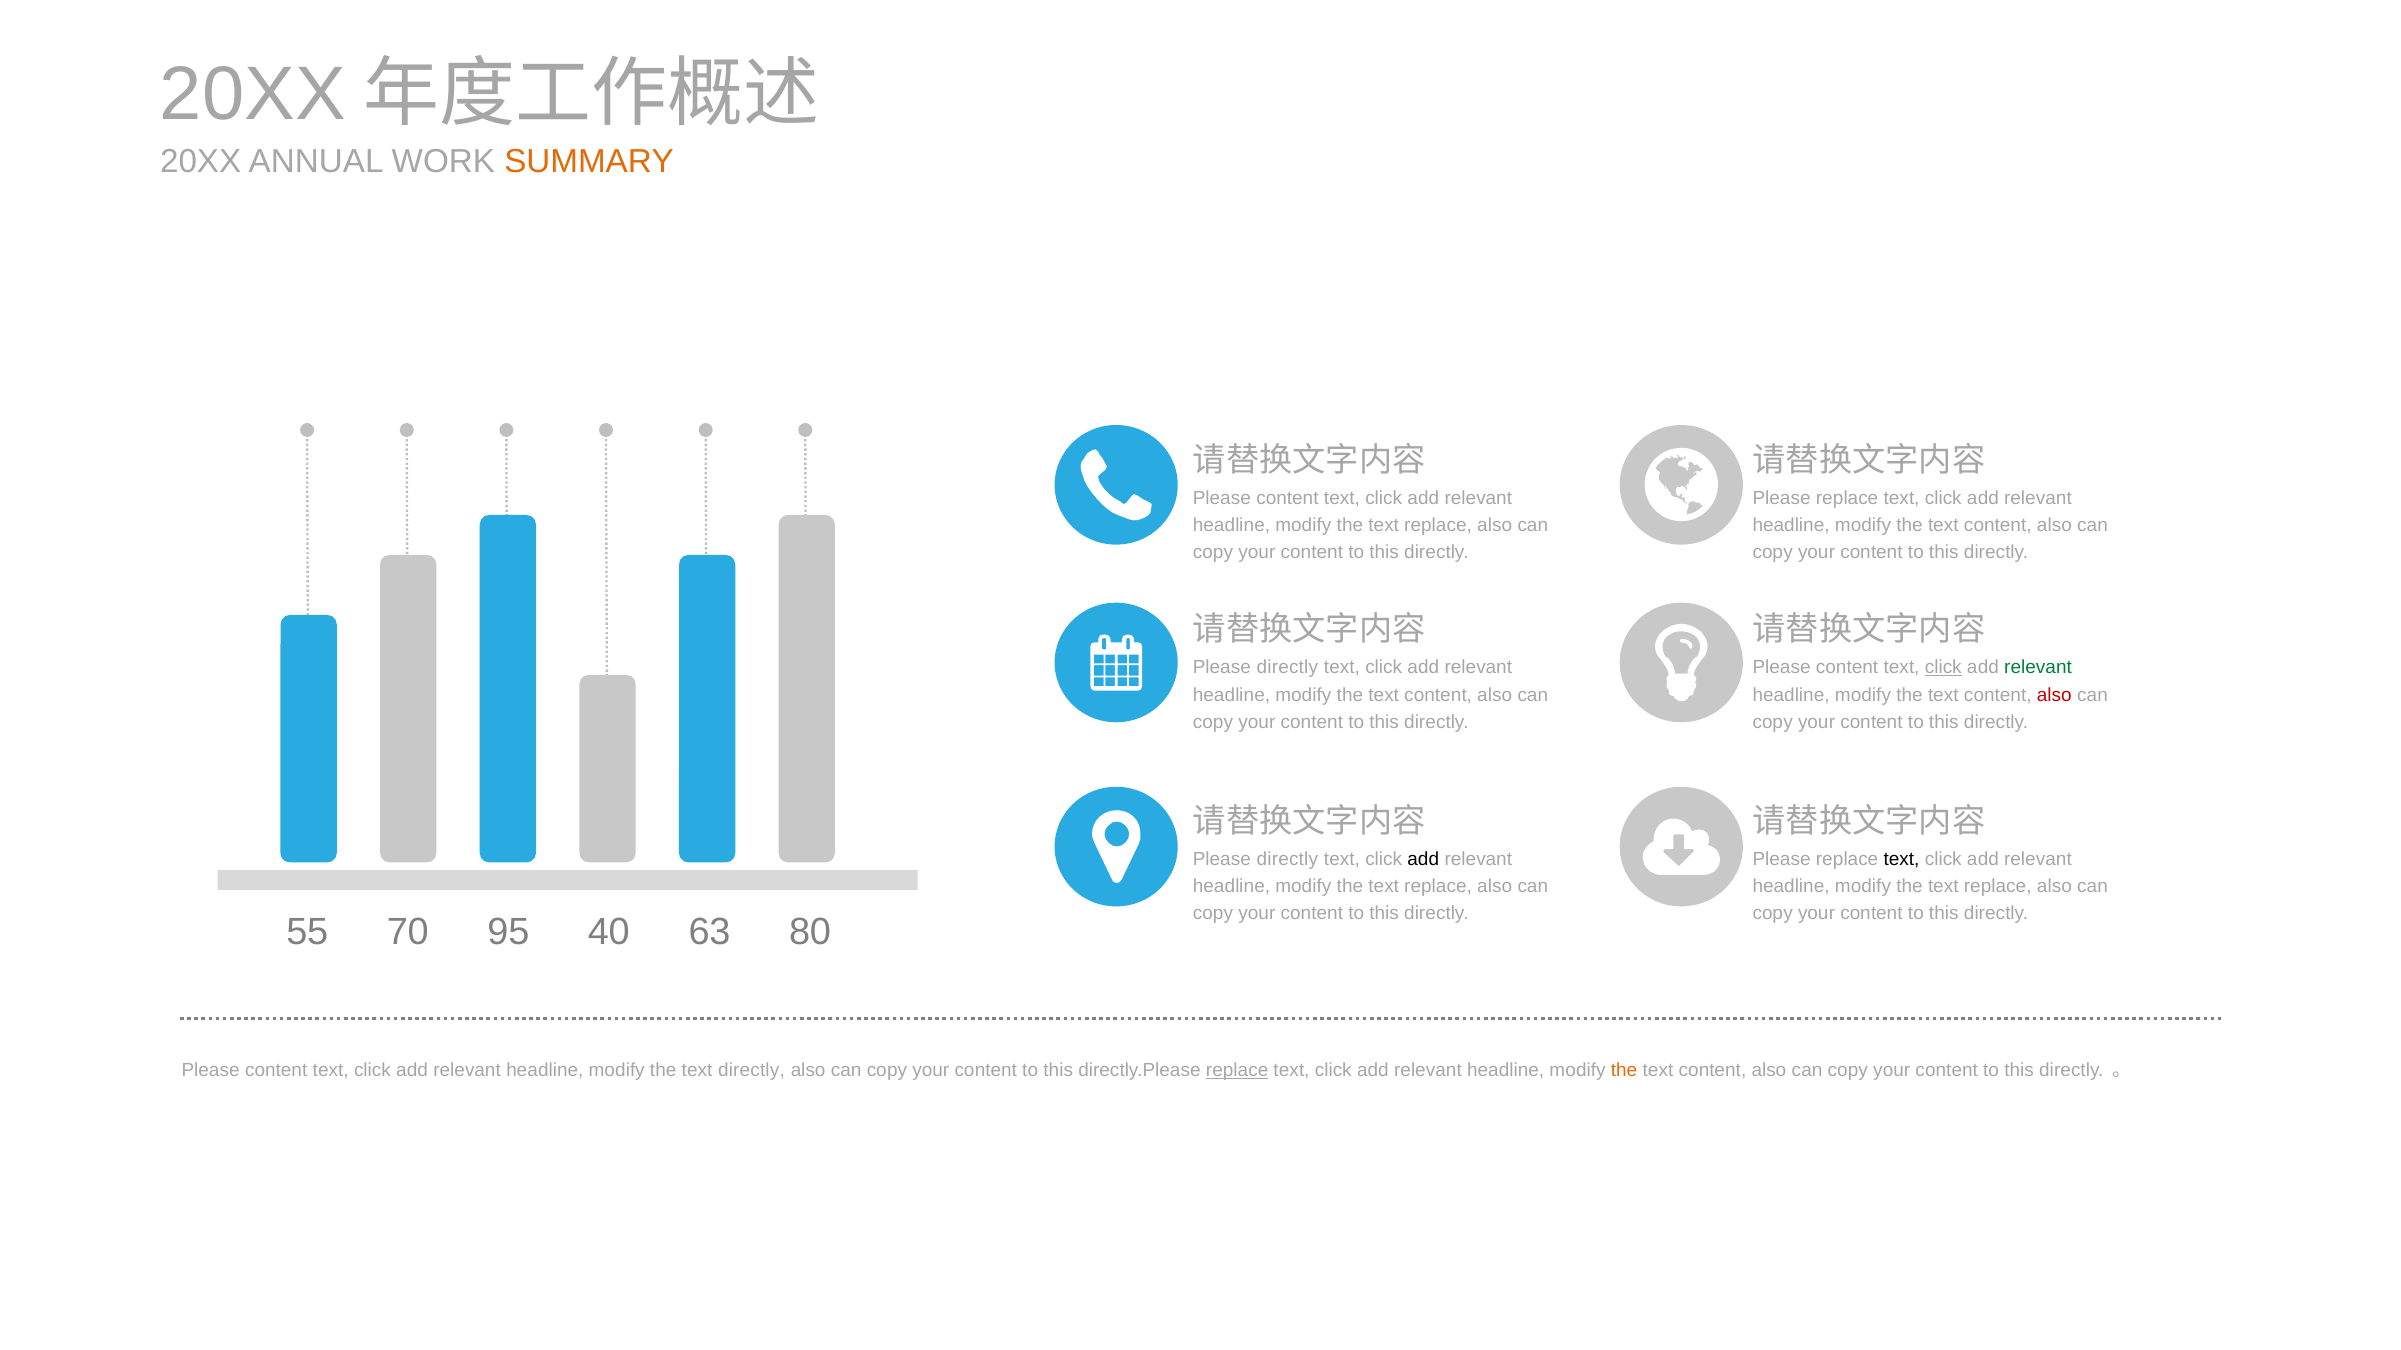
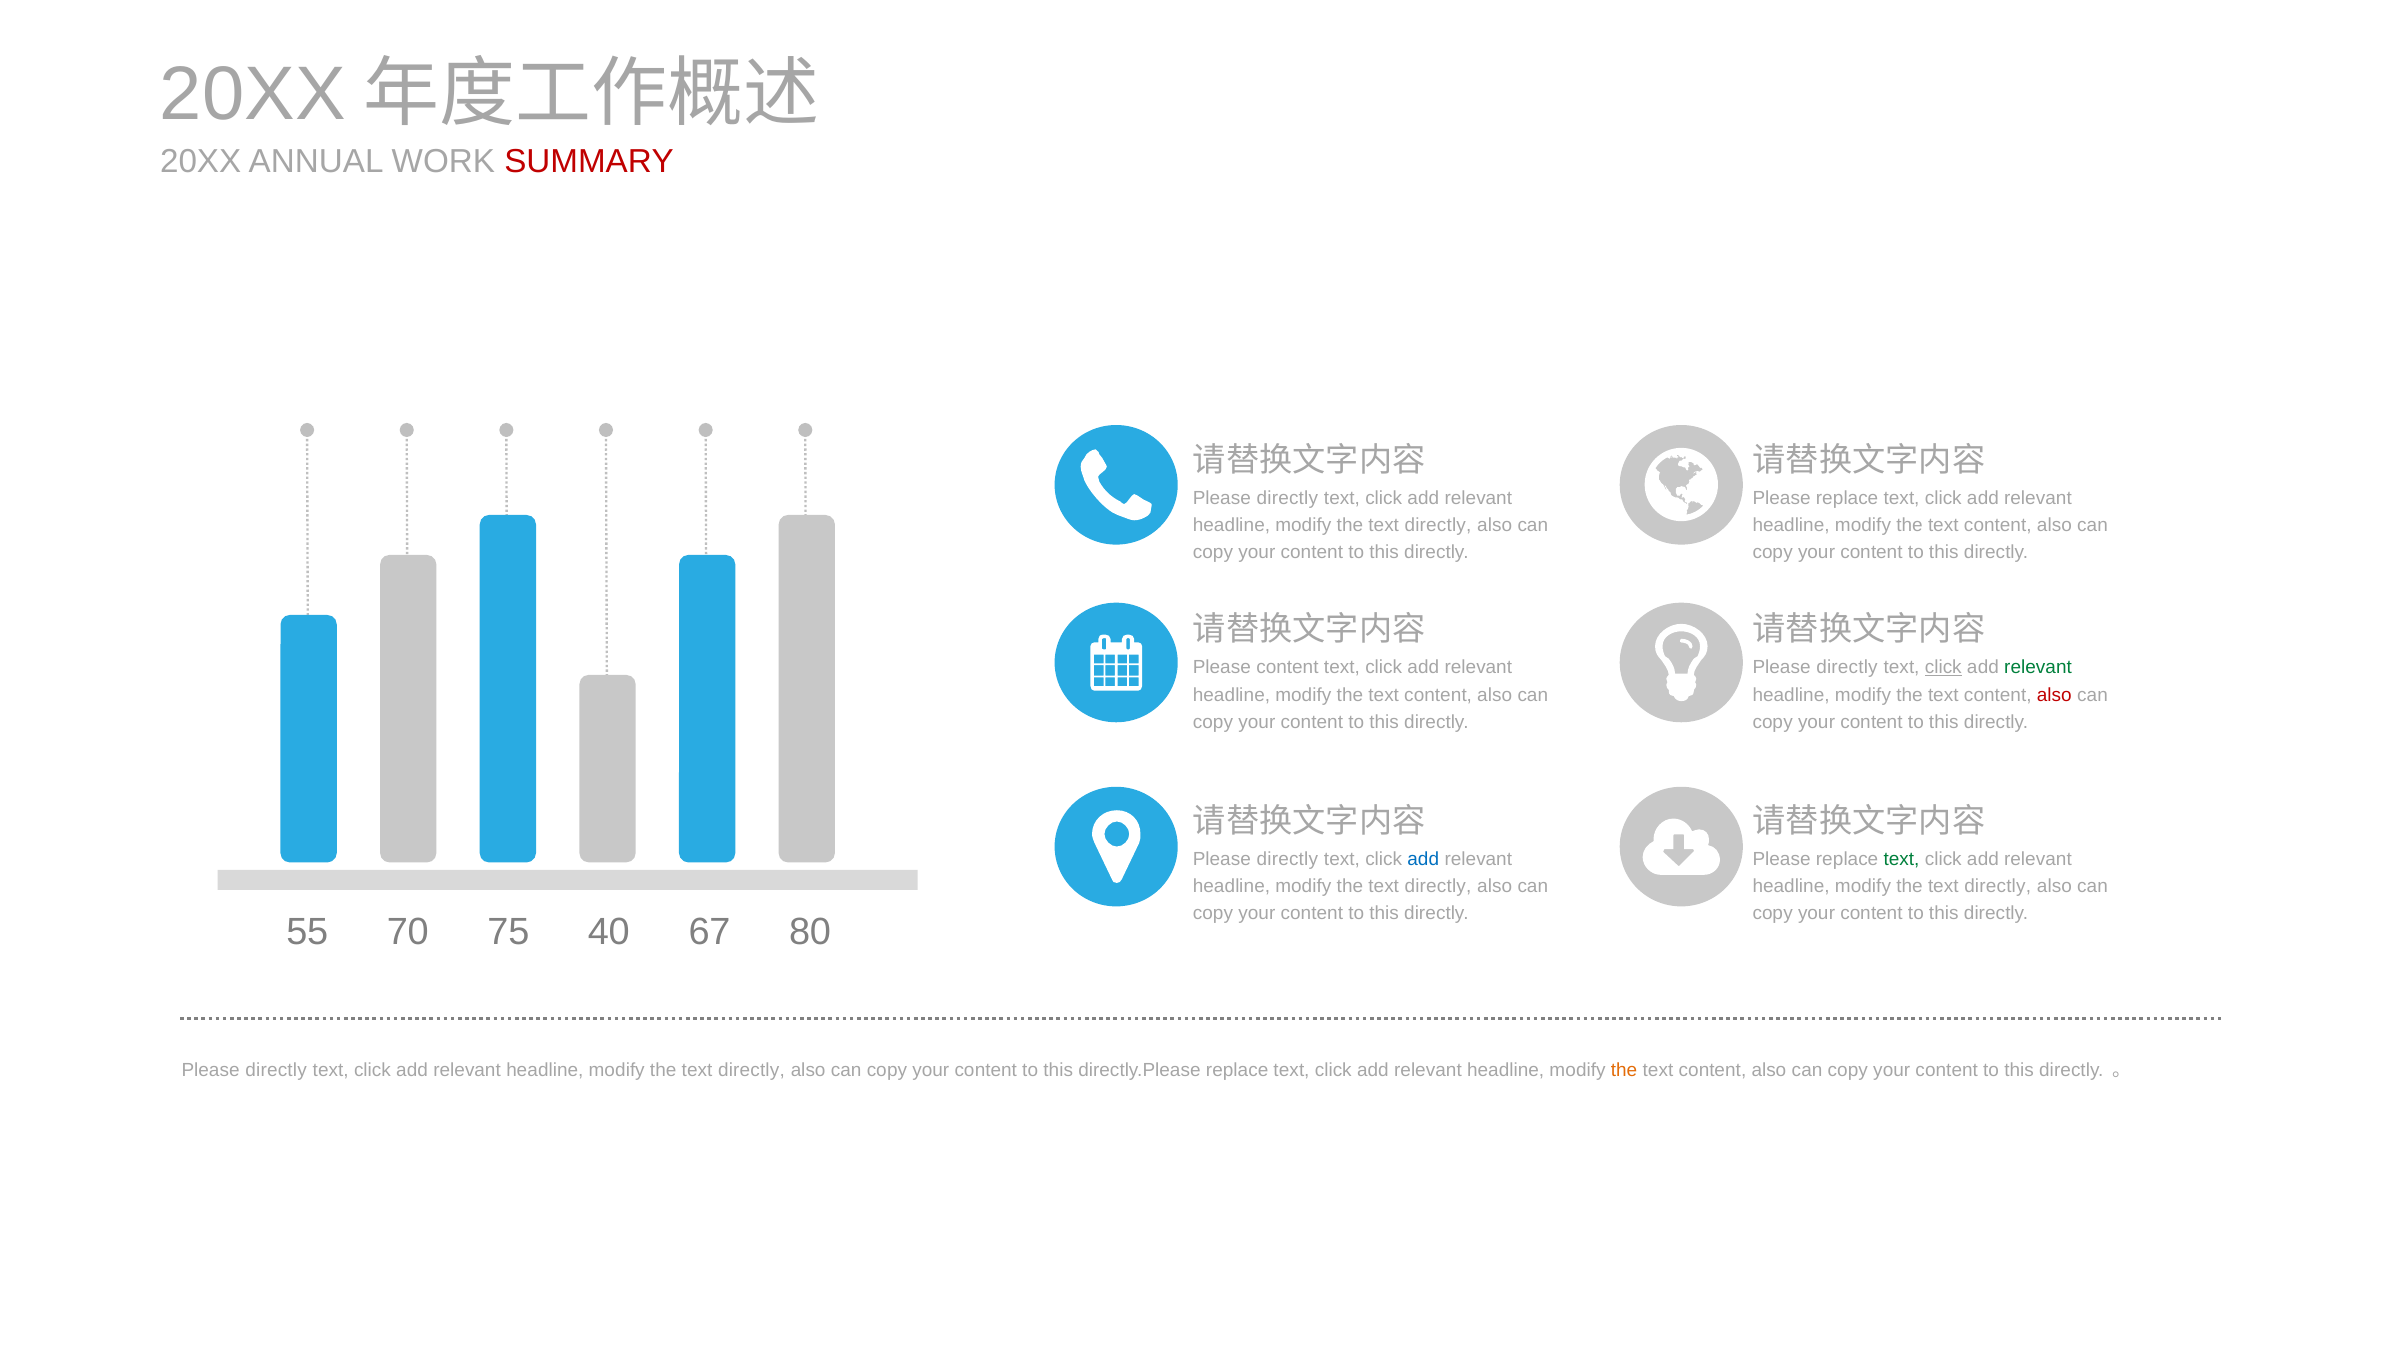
SUMMARY colour: orange -> red (589, 161)
content: content -> directly (1287, 498)
replace: replace -> directly (1438, 526)
directly: directly -> content (1287, 668)
content: content -> directly (1847, 668)
add colour: black -> blue (1423, 859)
text colour: black -> green (1902, 859)
replace: replace -> directly (1438, 887)
replace: replace -> directly (1998, 887)
95: 95 -> 75 (508, 933)
63: 63 -> 67 (710, 933)
content: content -> directly (276, 1071)
replace underline: present -> none (1237, 1071)
